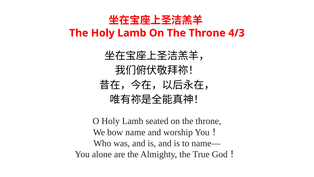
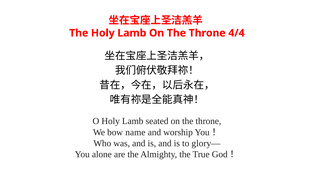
4/3: 4/3 -> 4/4 (236, 33)
name—: name— -> glory— (206, 143)
